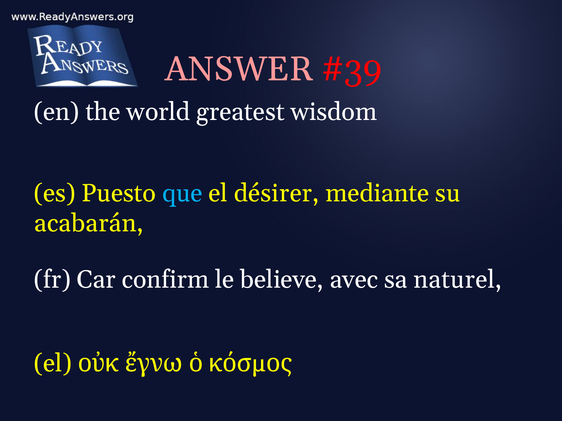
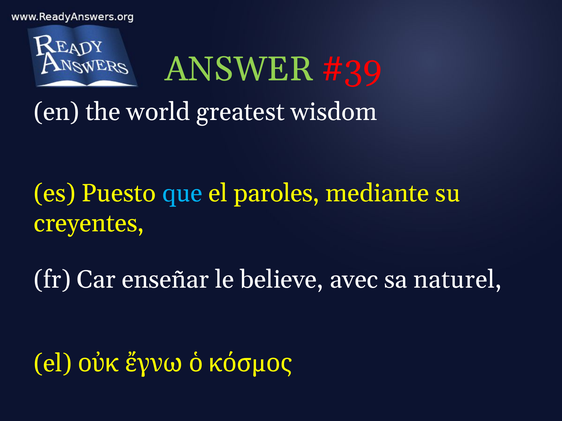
ANSWER colour: pink -> light green (239, 69)
désirer: désirer -> paroles (277, 193)
acabarán: acabarán -> creyentes (89, 223)
confirm: confirm -> enseñar (165, 280)
